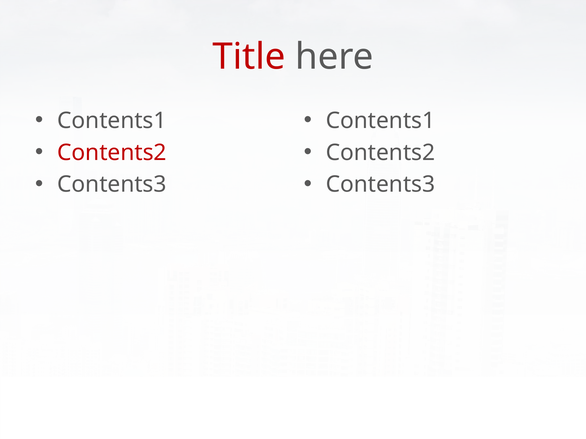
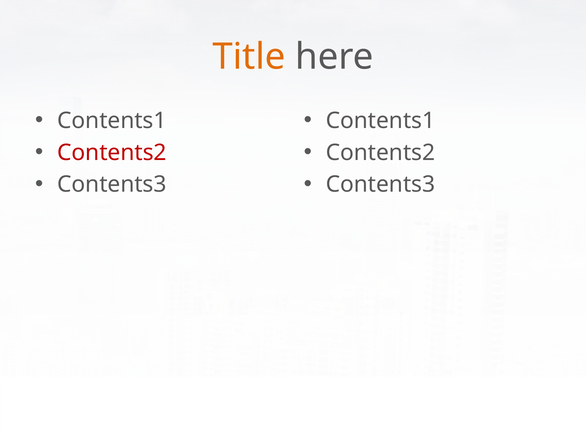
Title colour: red -> orange (249, 57)
